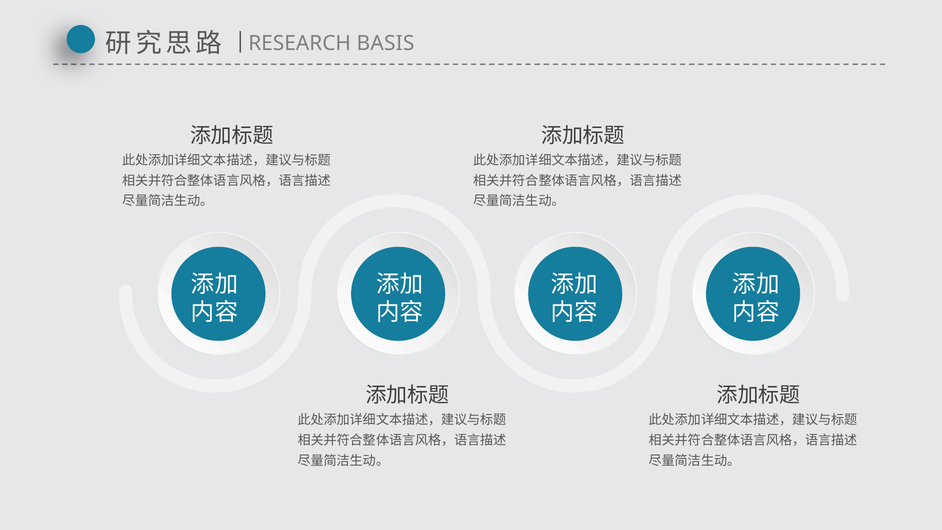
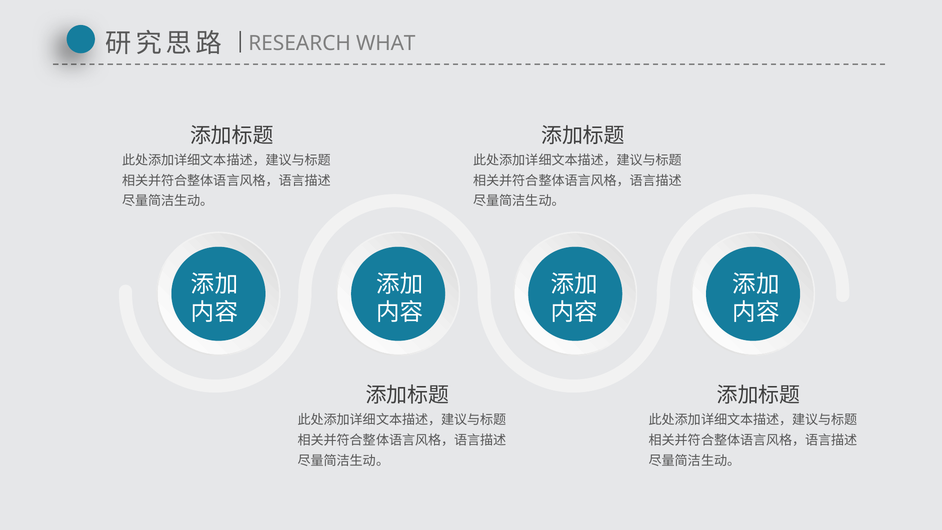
BASIS: BASIS -> WHAT (386, 43)
